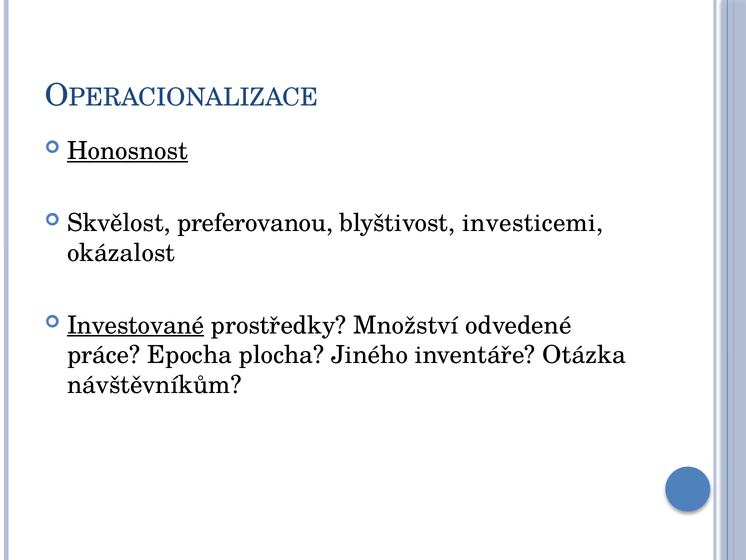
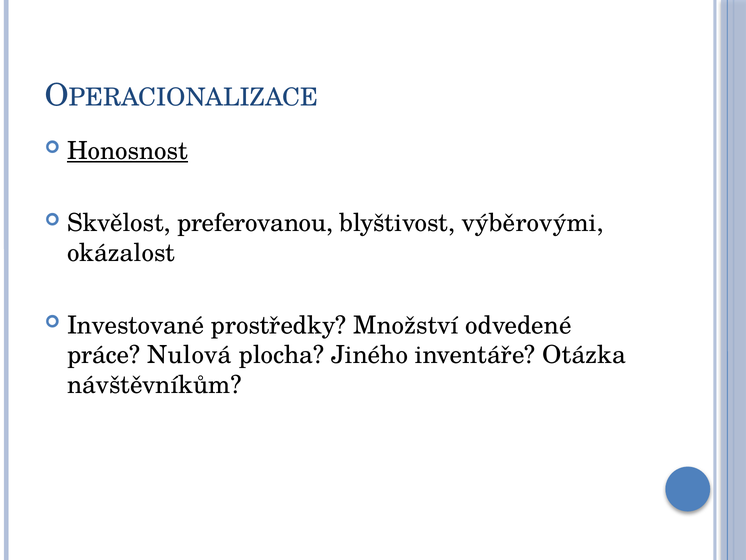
investicemi: investicemi -> výběrovými (533, 223)
Investované underline: present -> none (136, 325)
Epocha: Epocha -> Nulová (190, 355)
